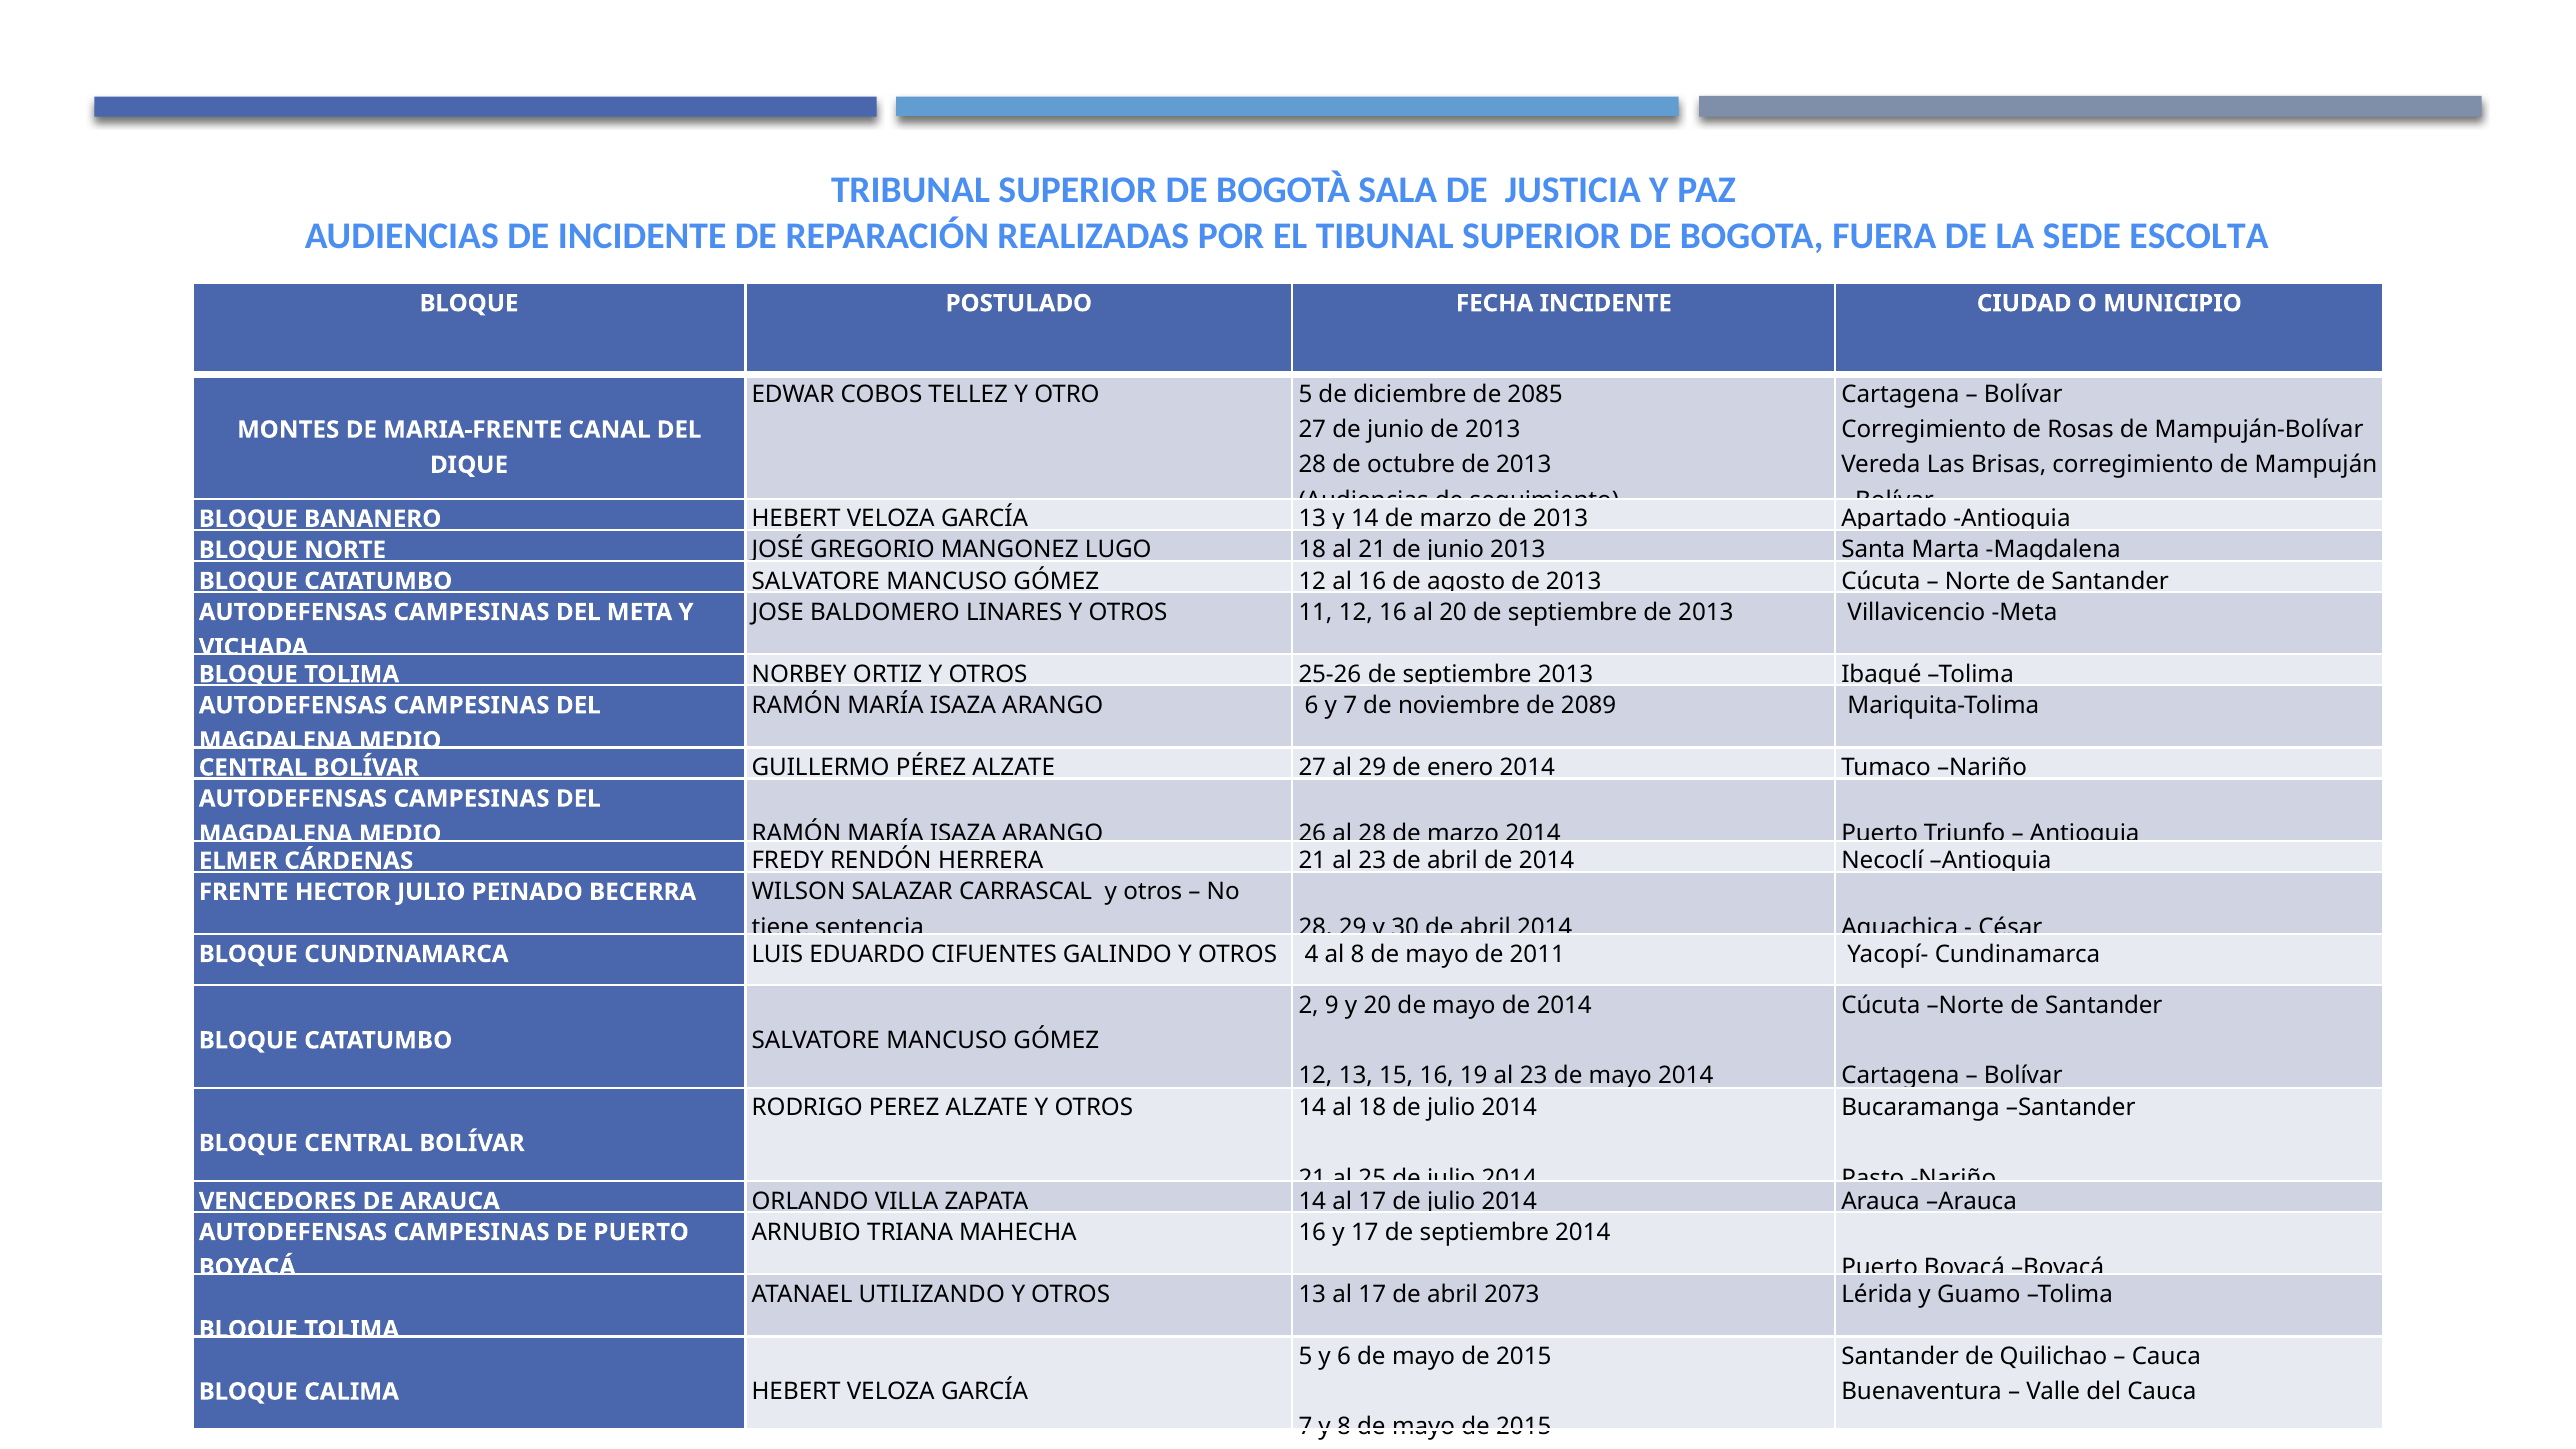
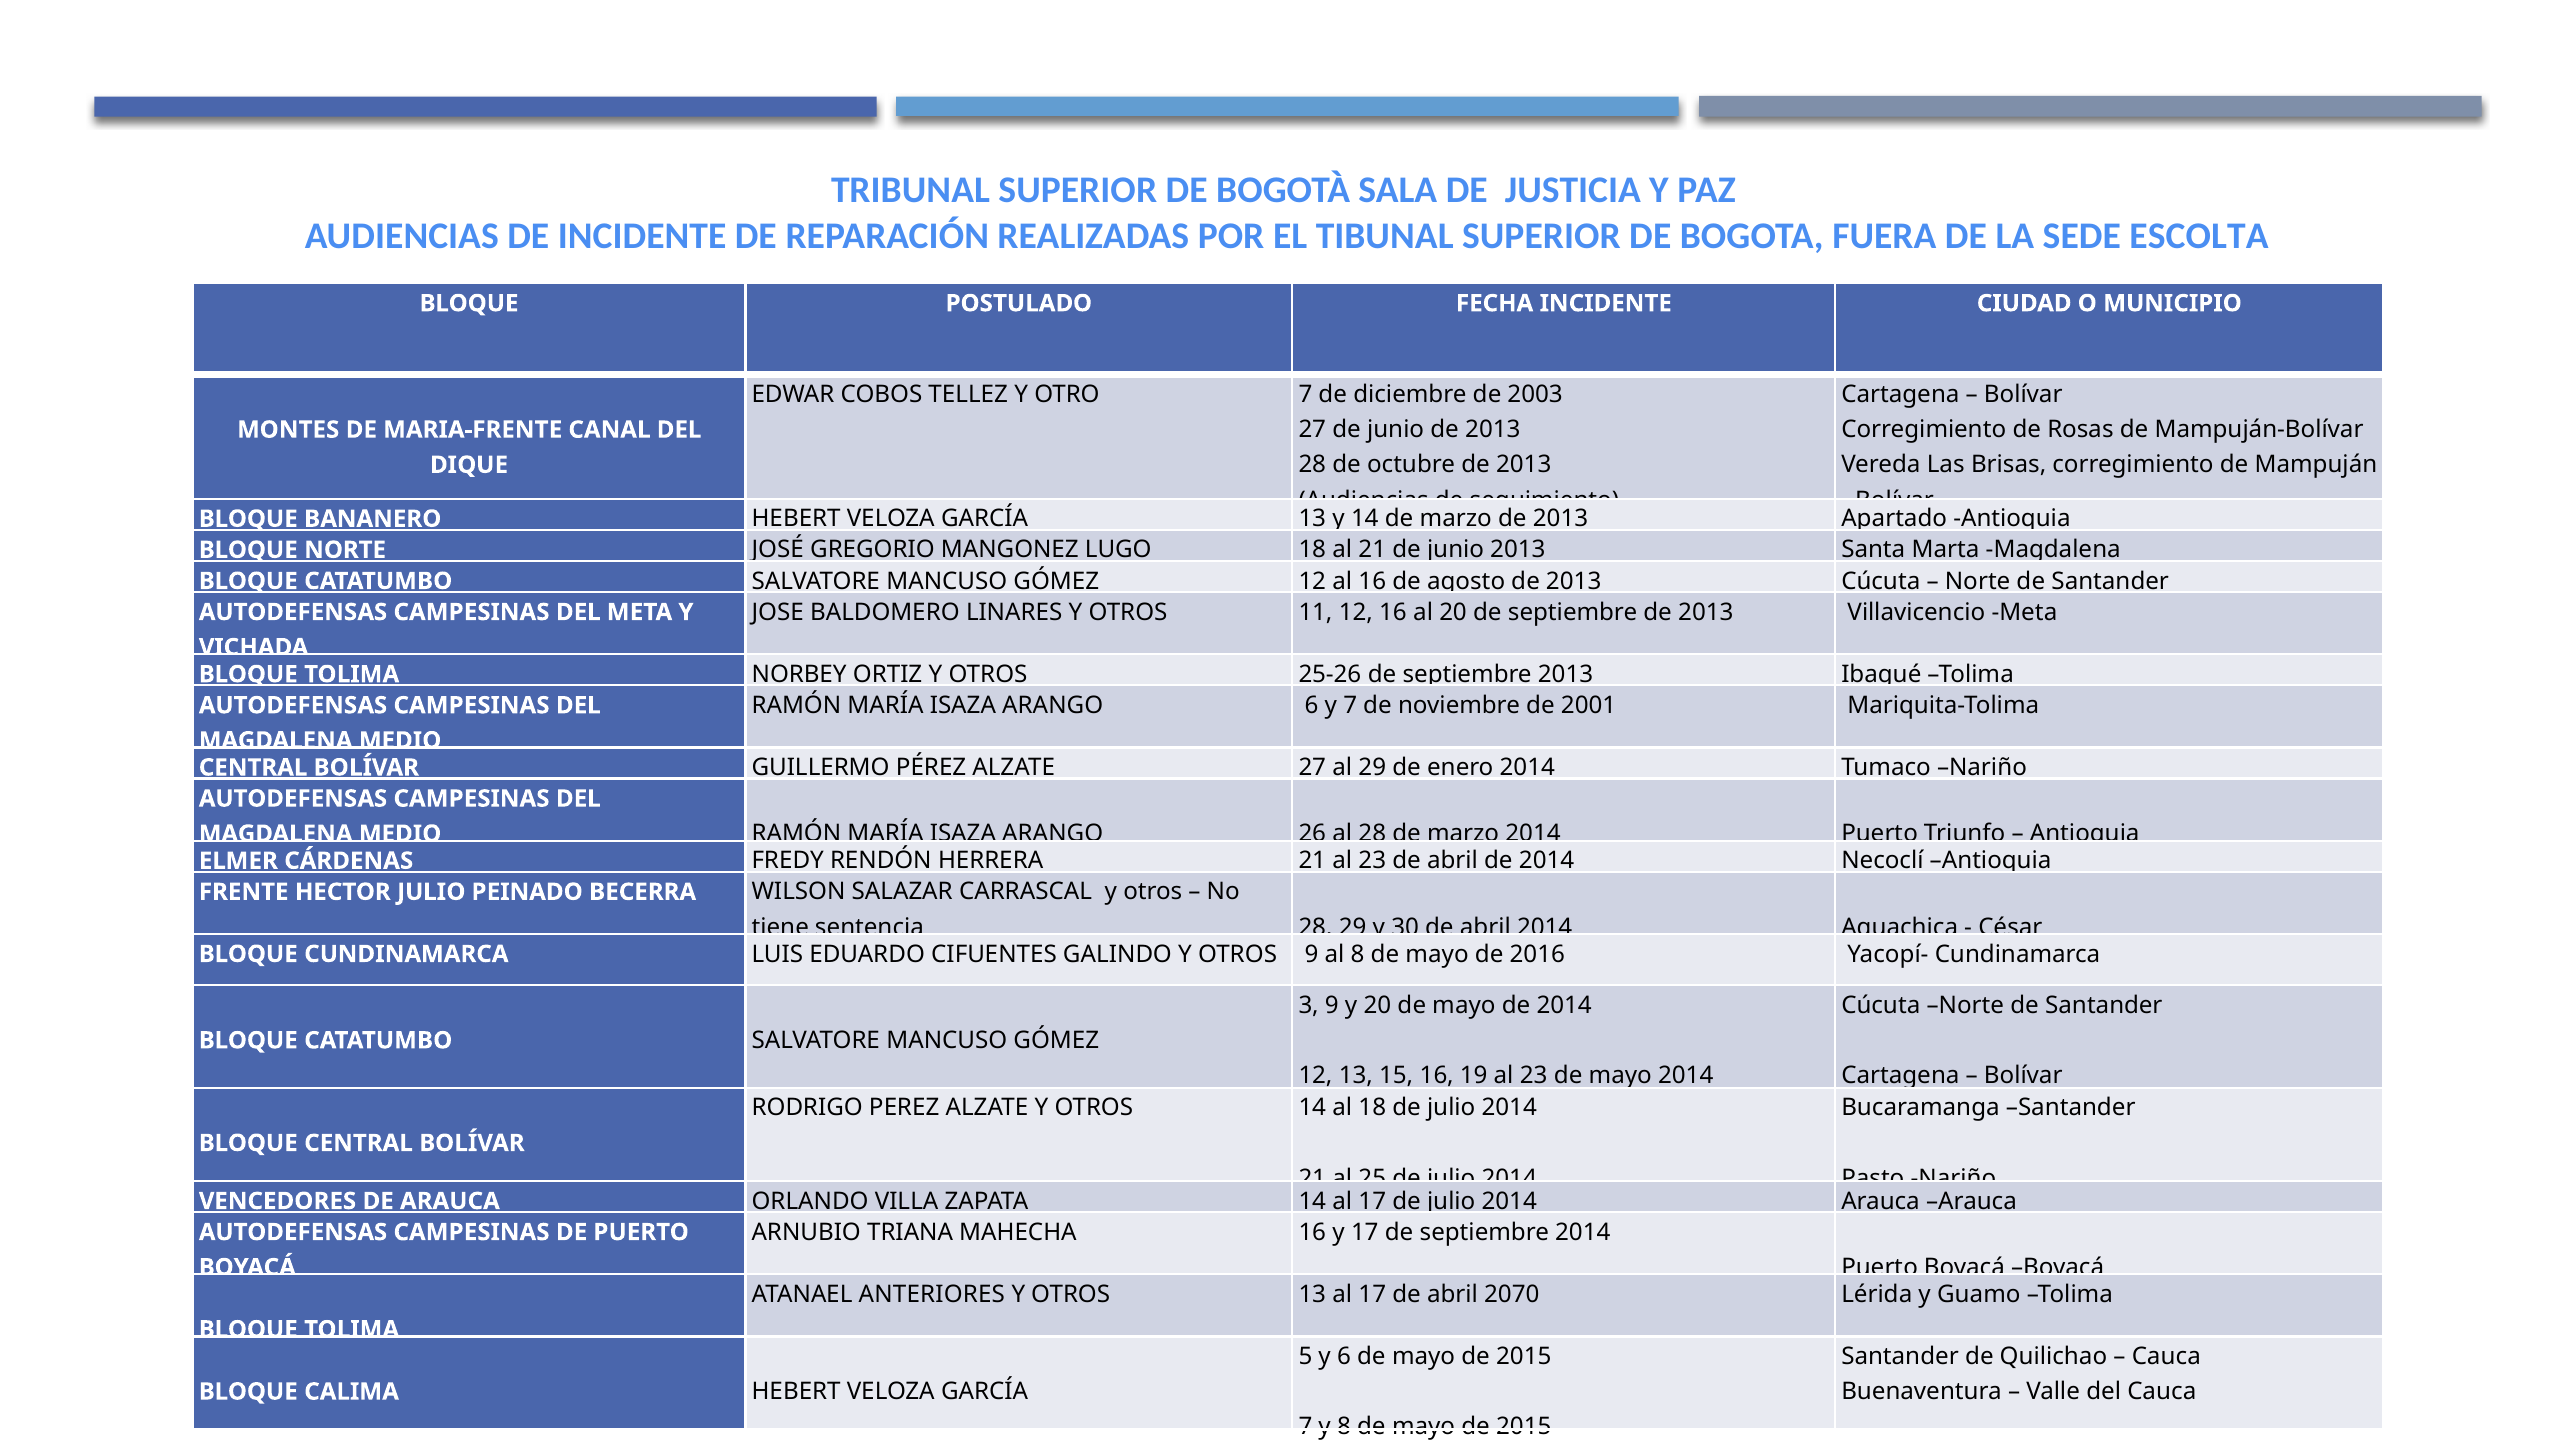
OTRO 5: 5 -> 7 (1305, 395)
2085: 2085 -> 2003 (1535, 395)
2089: 2089 -> 2001 (1589, 705)
OTROS 4: 4 -> 9 (1312, 954)
2011: 2011 -> 2016 (1537, 954)
2: 2 -> 3 (1309, 1005)
UTILIZANDO: UTILIZANDO -> ANTERIORES (932, 1294)
2073: 2073 -> 2070 (1512, 1294)
